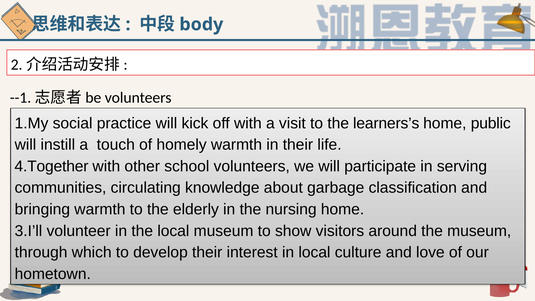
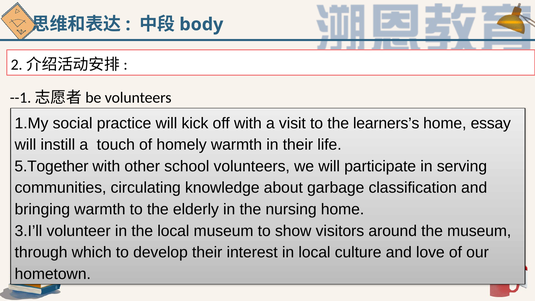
public: public -> essay (491, 123)
4.Together: 4.Together -> 5.Together (52, 166)
